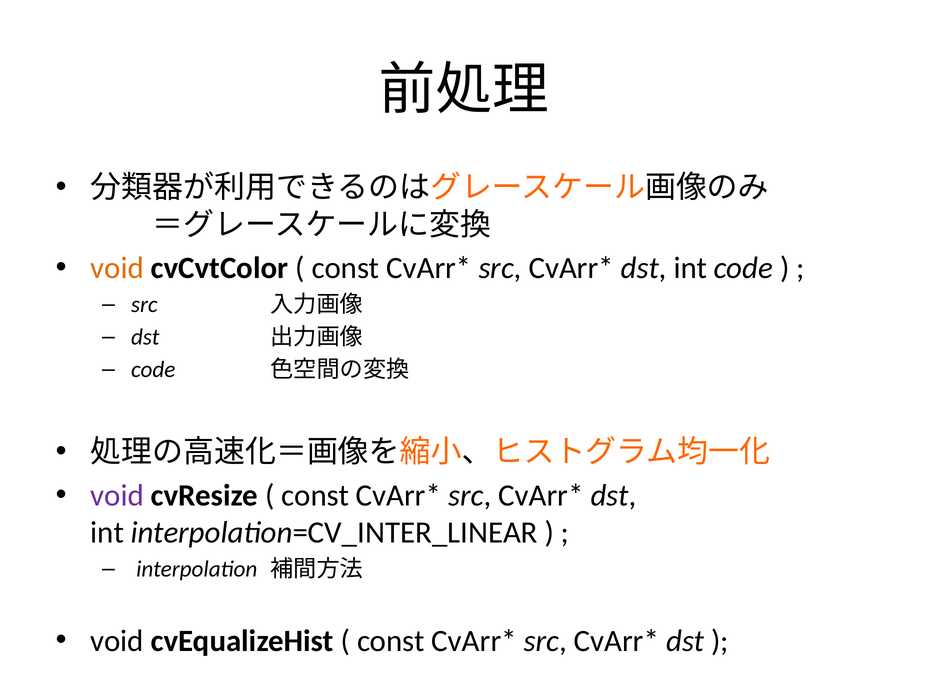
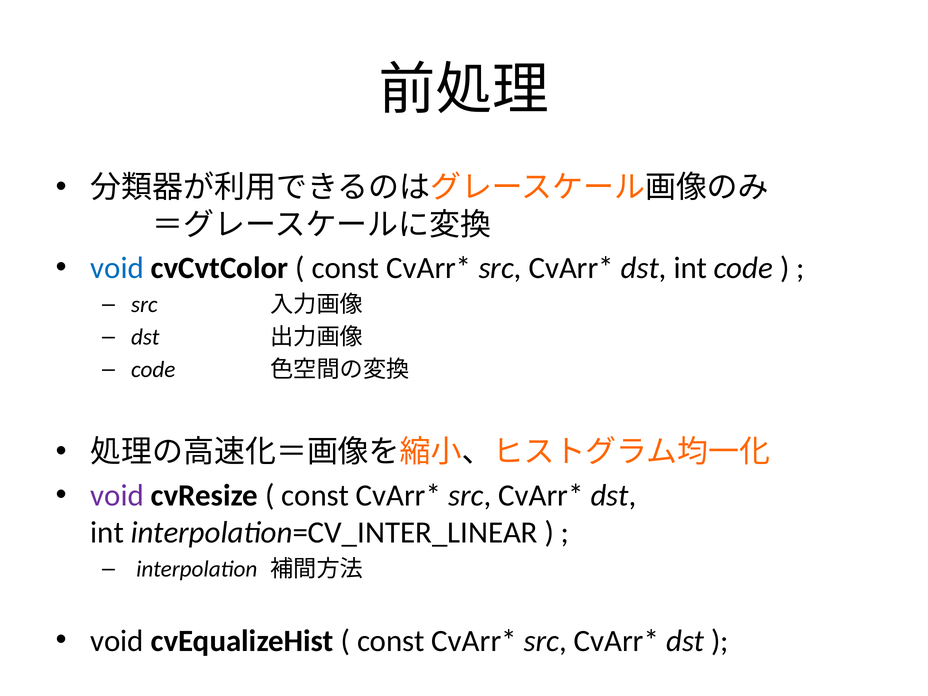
void colour: orange -> blue (117, 268)
